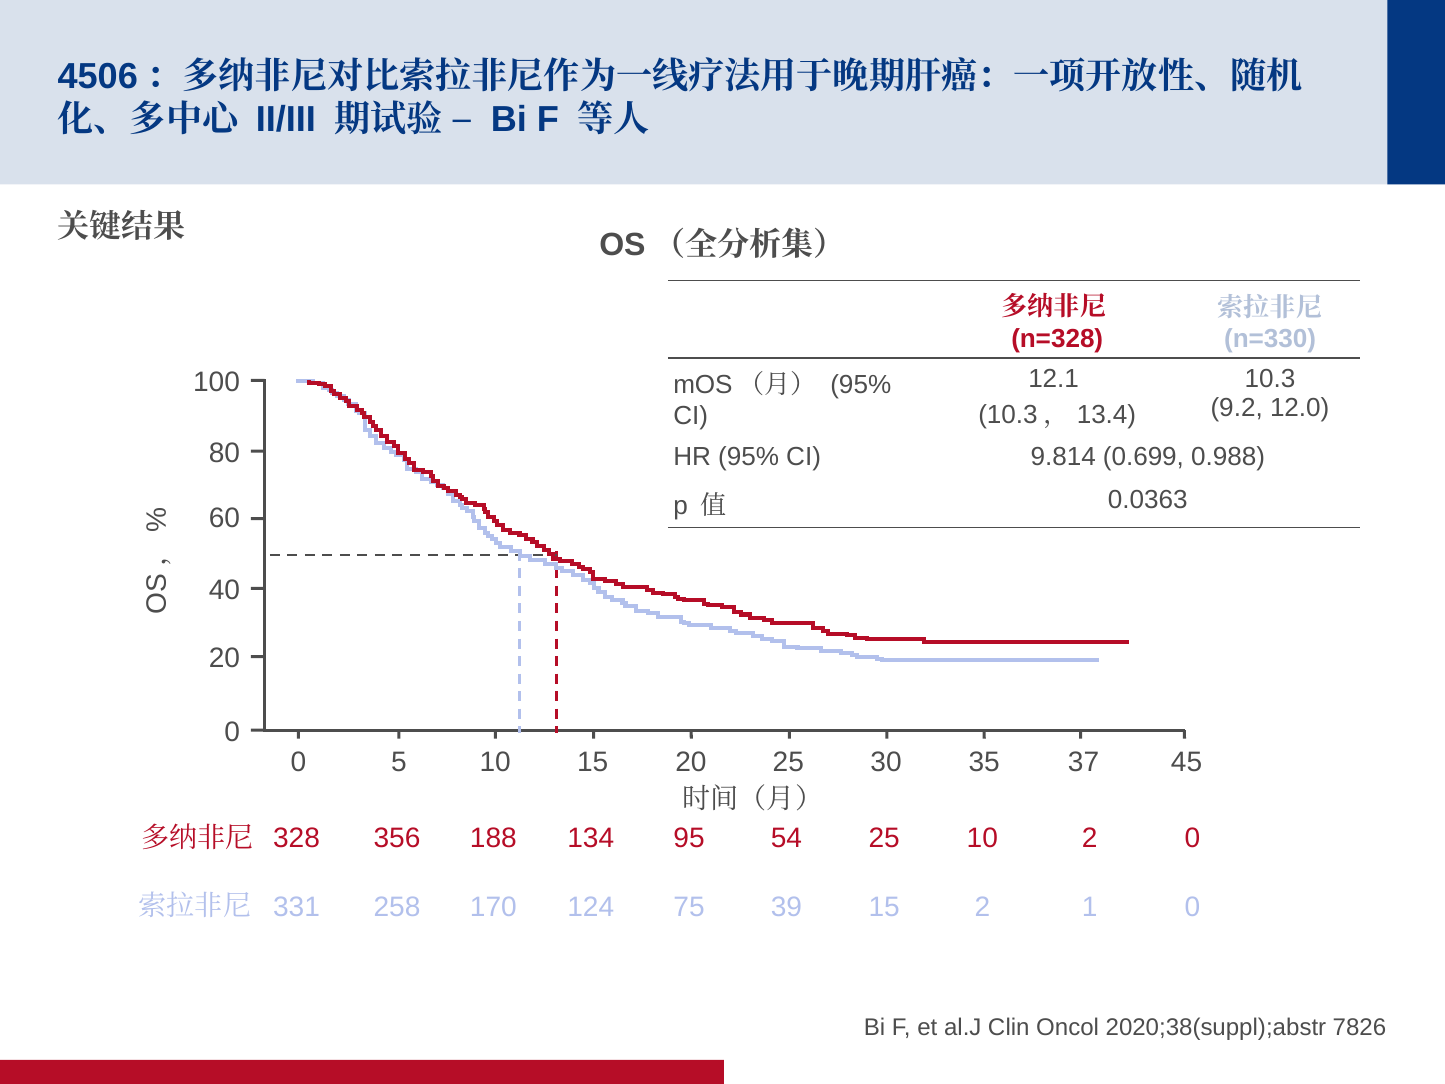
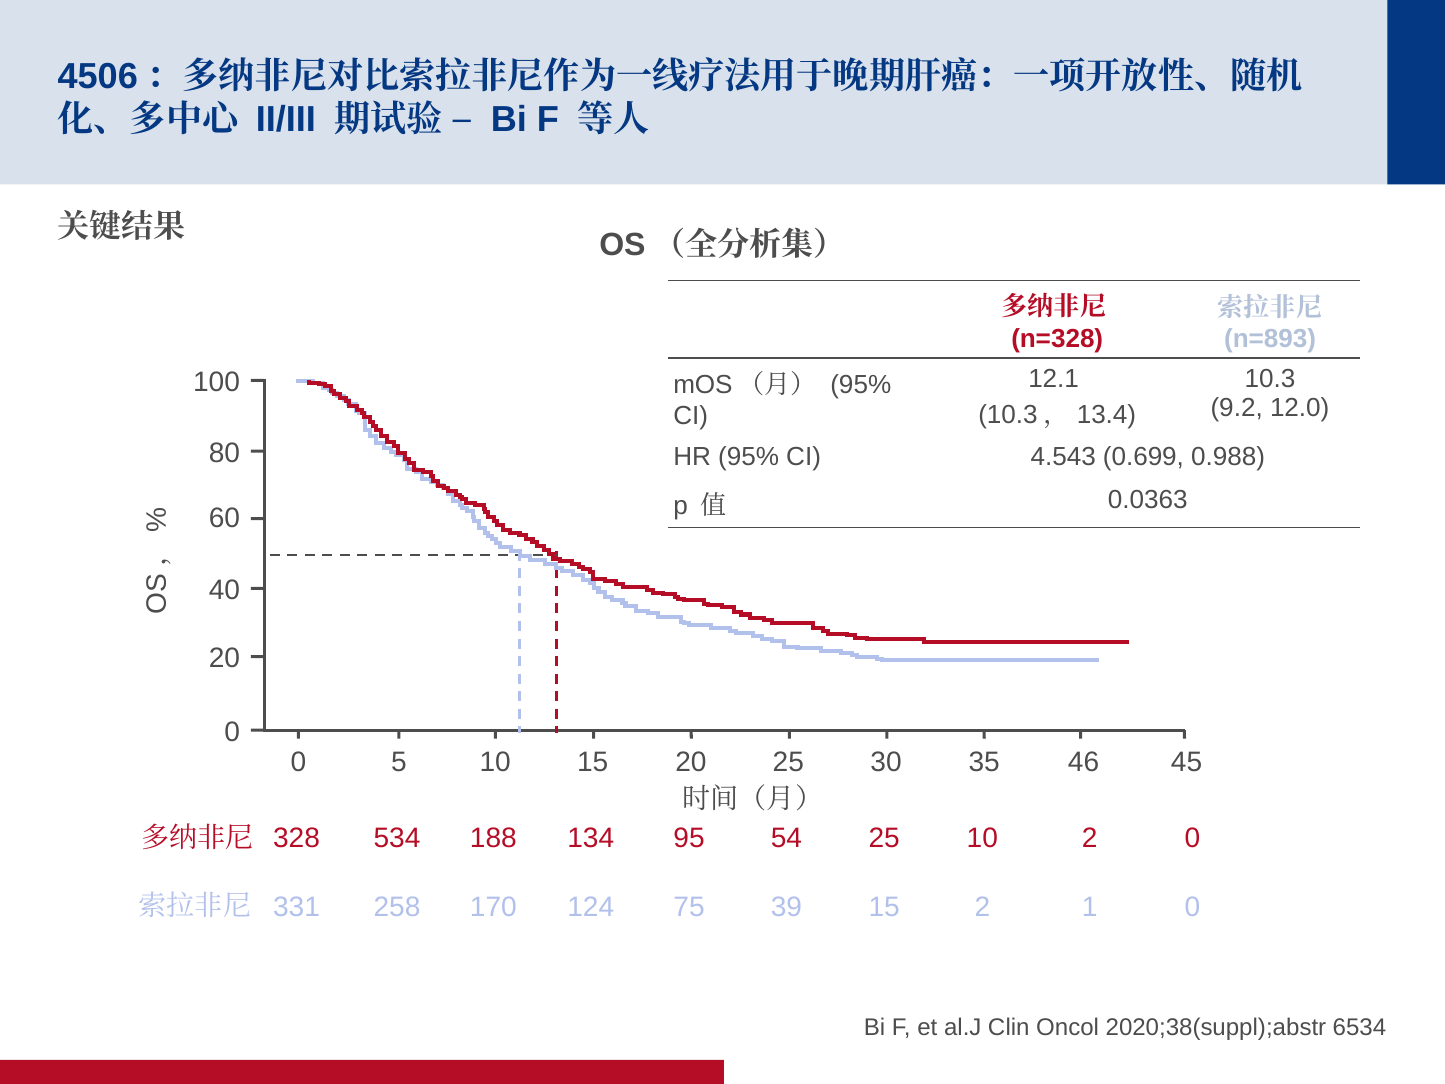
n=330: n=330 -> n=893 (1270, 338)
9.814: 9.814 -> 4.543 (1063, 457)
37: 37 -> 46 (1084, 762)
356: 356 -> 534 (397, 838)
7826: 7826 -> 6534 (1359, 1028)
